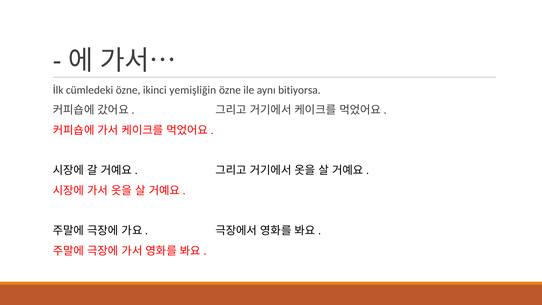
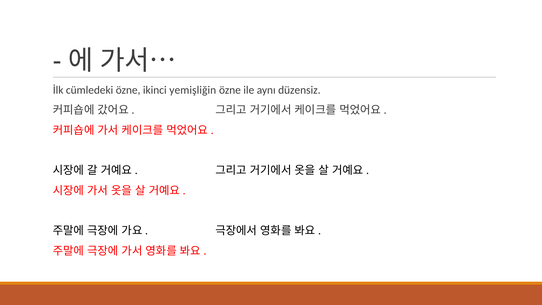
bitiyorsa: bitiyorsa -> düzensiz (299, 90)
